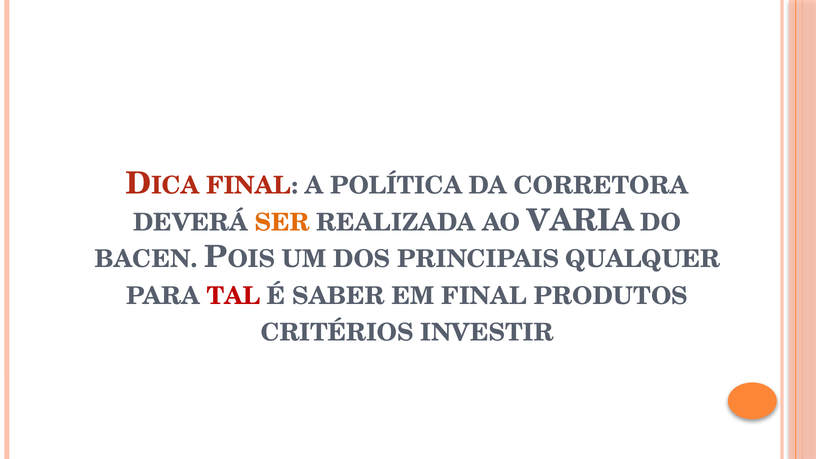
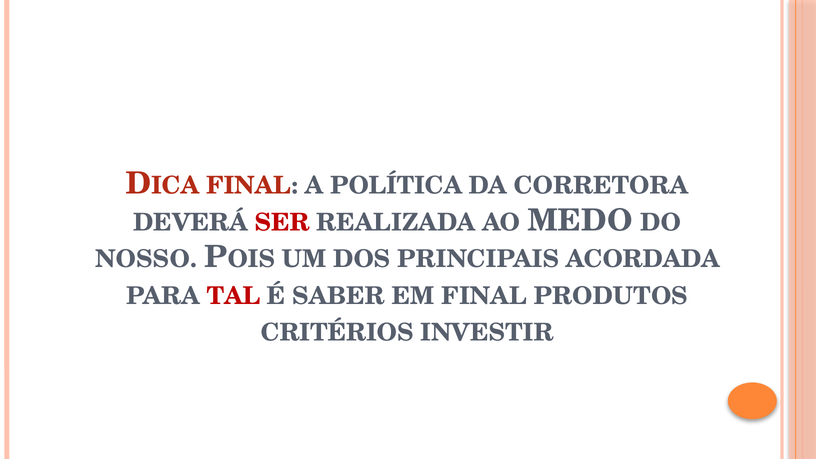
SER colour: orange -> red (282, 223)
VARIA: VARIA -> MEDO (580, 221)
BACEN: BACEN -> NOSSO (146, 259)
QUALQUER: QUALQUER -> ACORDADA (643, 259)
